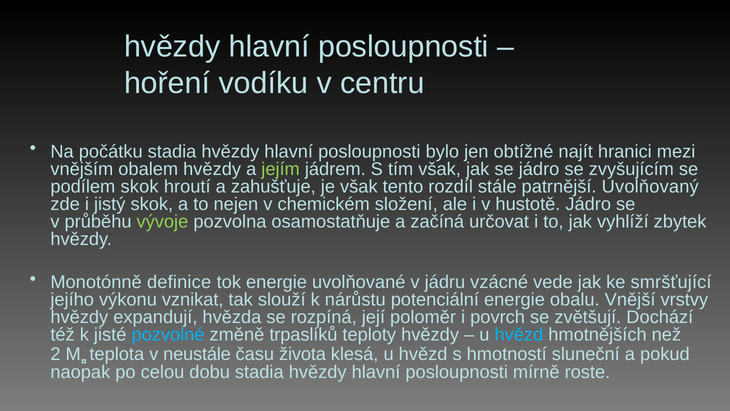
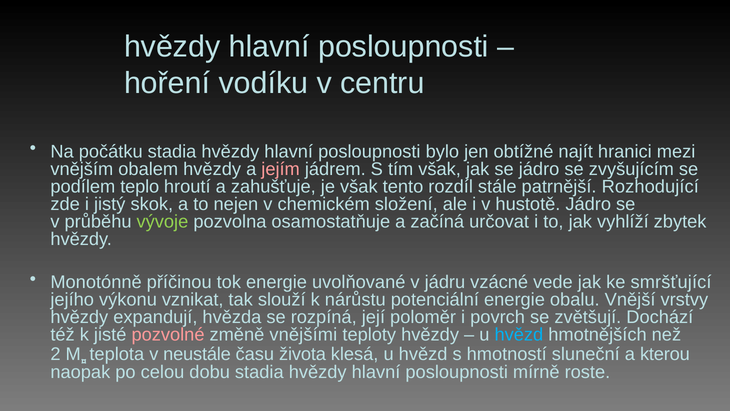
jejím colour: light green -> pink (281, 169)
podílem skok: skok -> teplo (140, 186)
Uvolňovaný: Uvolňovaný -> Rozhodující (650, 186)
definice: definice -> příčinou (179, 282)
pozvolné colour: light blue -> pink (168, 335)
trpaslíků: trpaslíků -> vnějšími (303, 335)
pokud: pokud -> kterou (665, 354)
